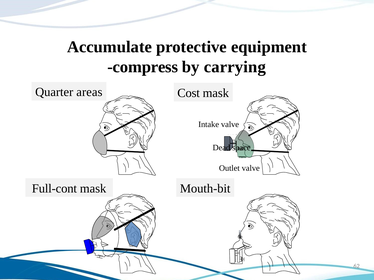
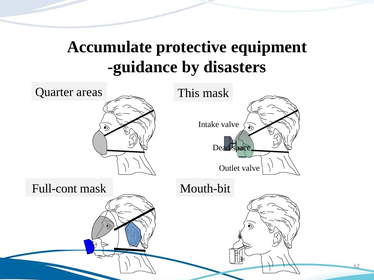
compress: compress -> guidance (143, 67)
carrying: carrying -> disasters (235, 67)
Cost: Cost -> This (189, 93)
